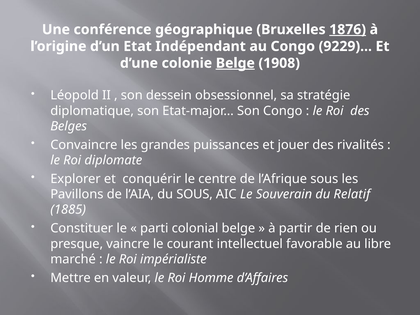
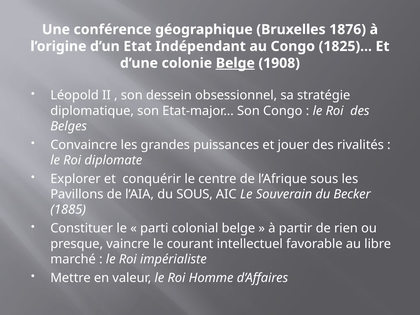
1876 underline: present -> none (348, 30)
9229: 9229 -> 1825 (345, 46)
Relatif: Relatif -> Becker (352, 194)
